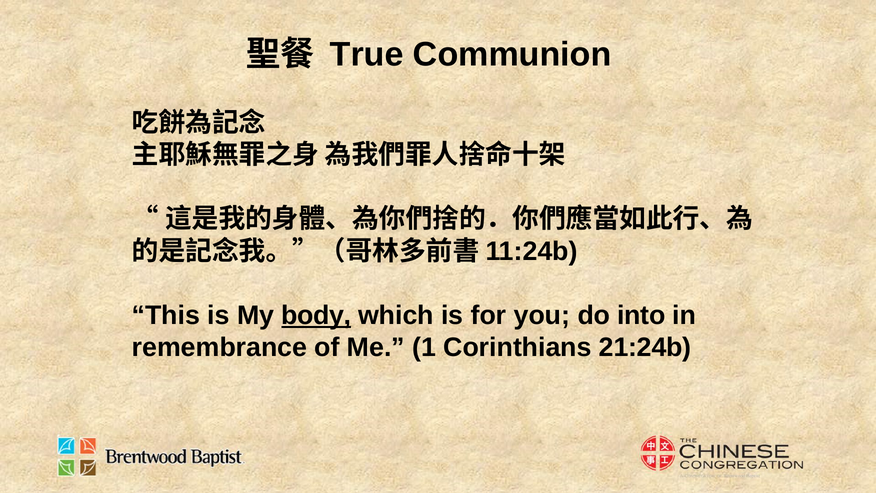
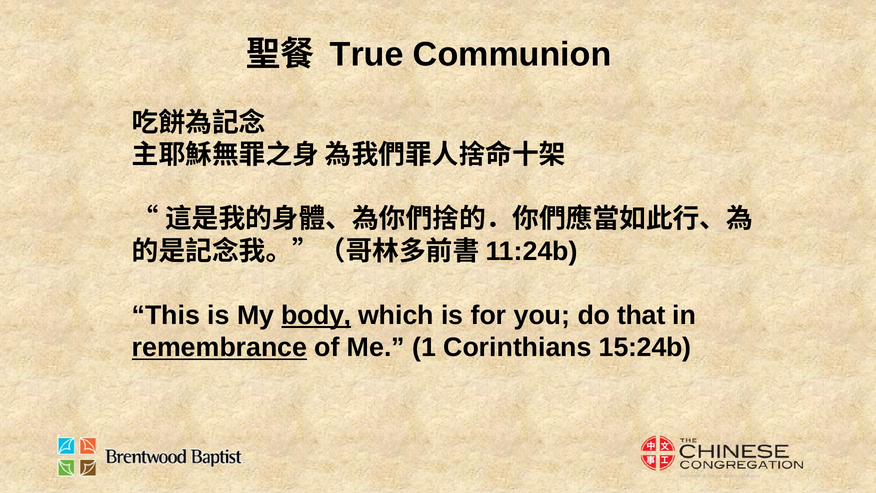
into: into -> that (641, 315)
remembrance underline: none -> present (220, 347)
21:24b: 21:24b -> 15:24b (645, 347)
